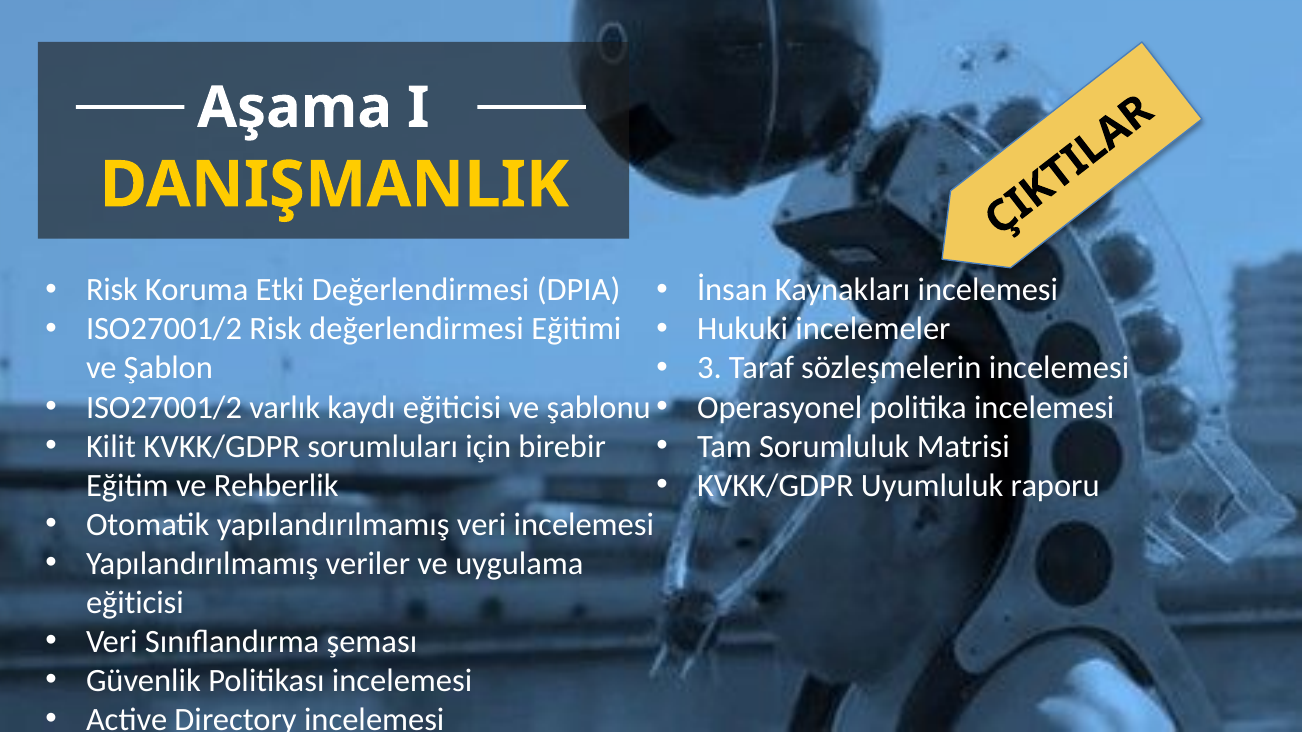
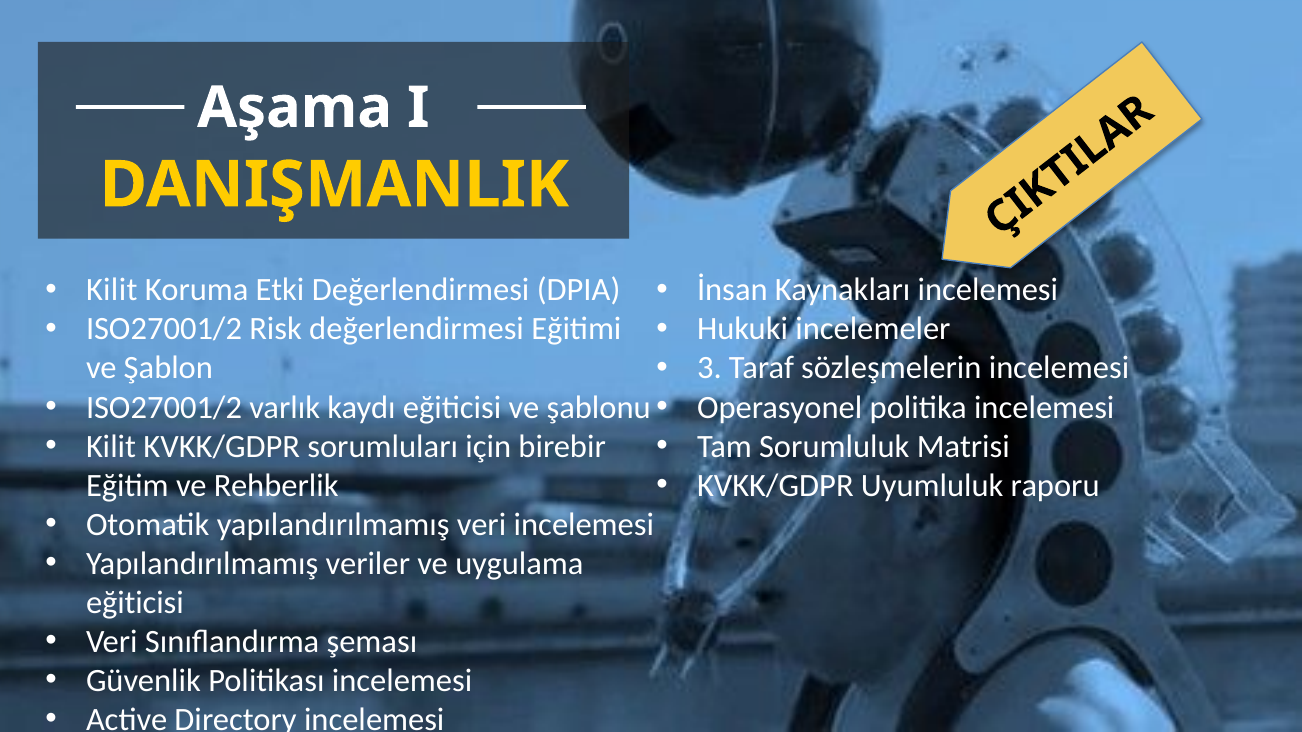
Risk: Risk -> Kilit (112, 290)
